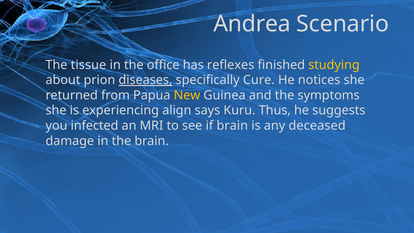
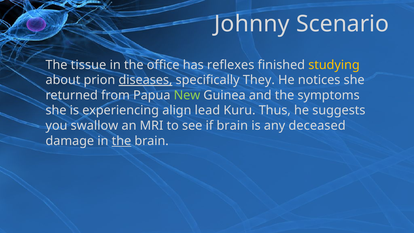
Andrea: Andrea -> Johnny (252, 24)
Cure: Cure -> They (259, 80)
New colour: yellow -> light green (187, 95)
says: says -> lead (207, 110)
infected: infected -> swallow (94, 126)
the underline: none -> present (121, 141)
